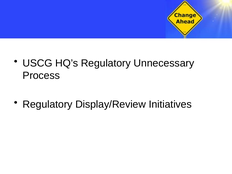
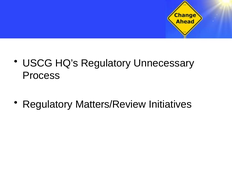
Display/Review: Display/Review -> Matters/Review (111, 104)
